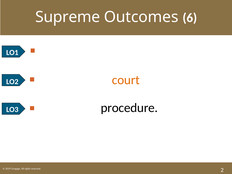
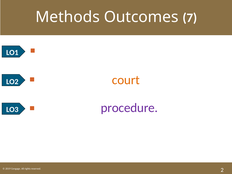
Supreme: Supreme -> Methods (68, 17)
6: 6 -> 7 (190, 18)
procedure colour: black -> purple (129, 108)
